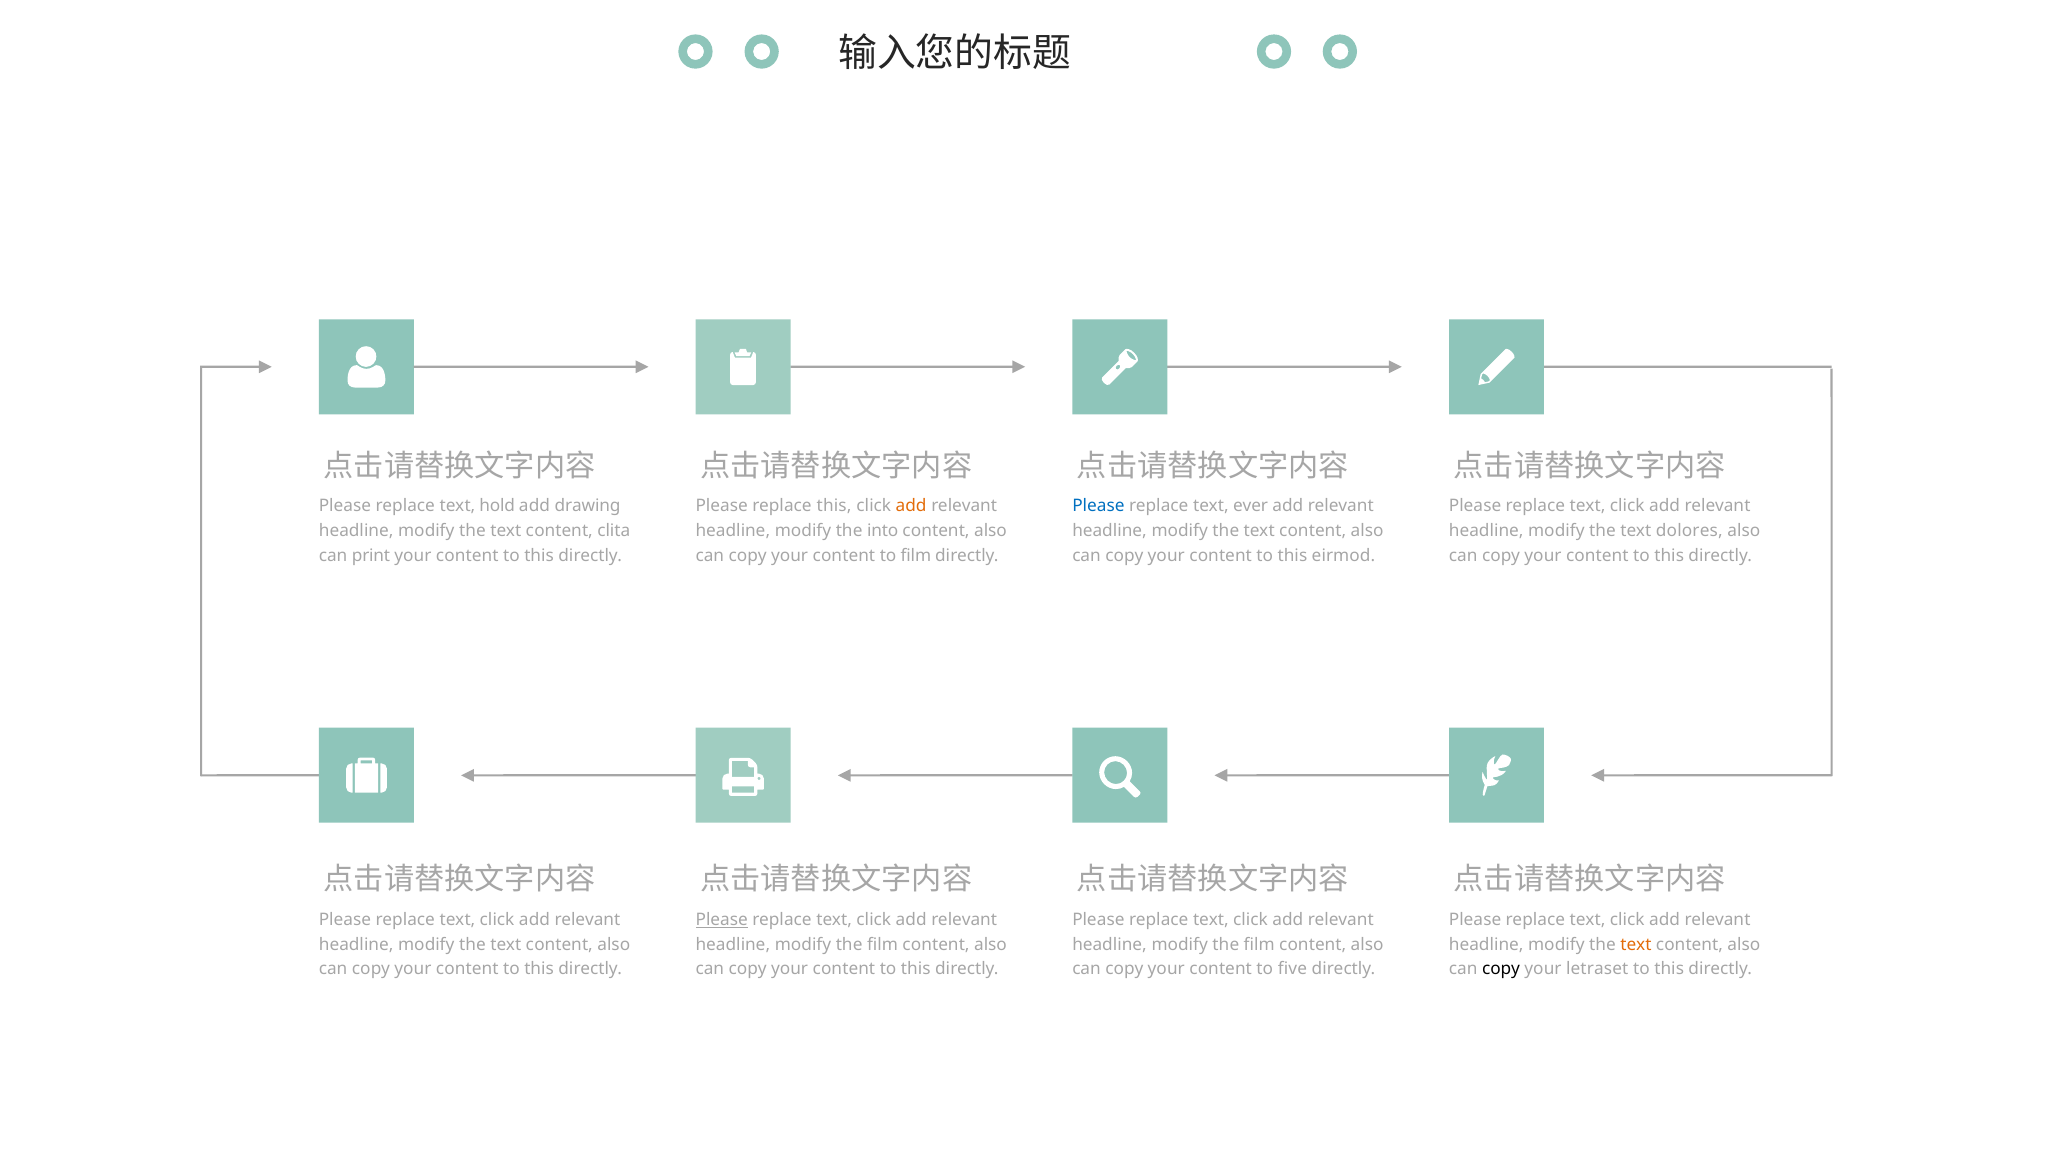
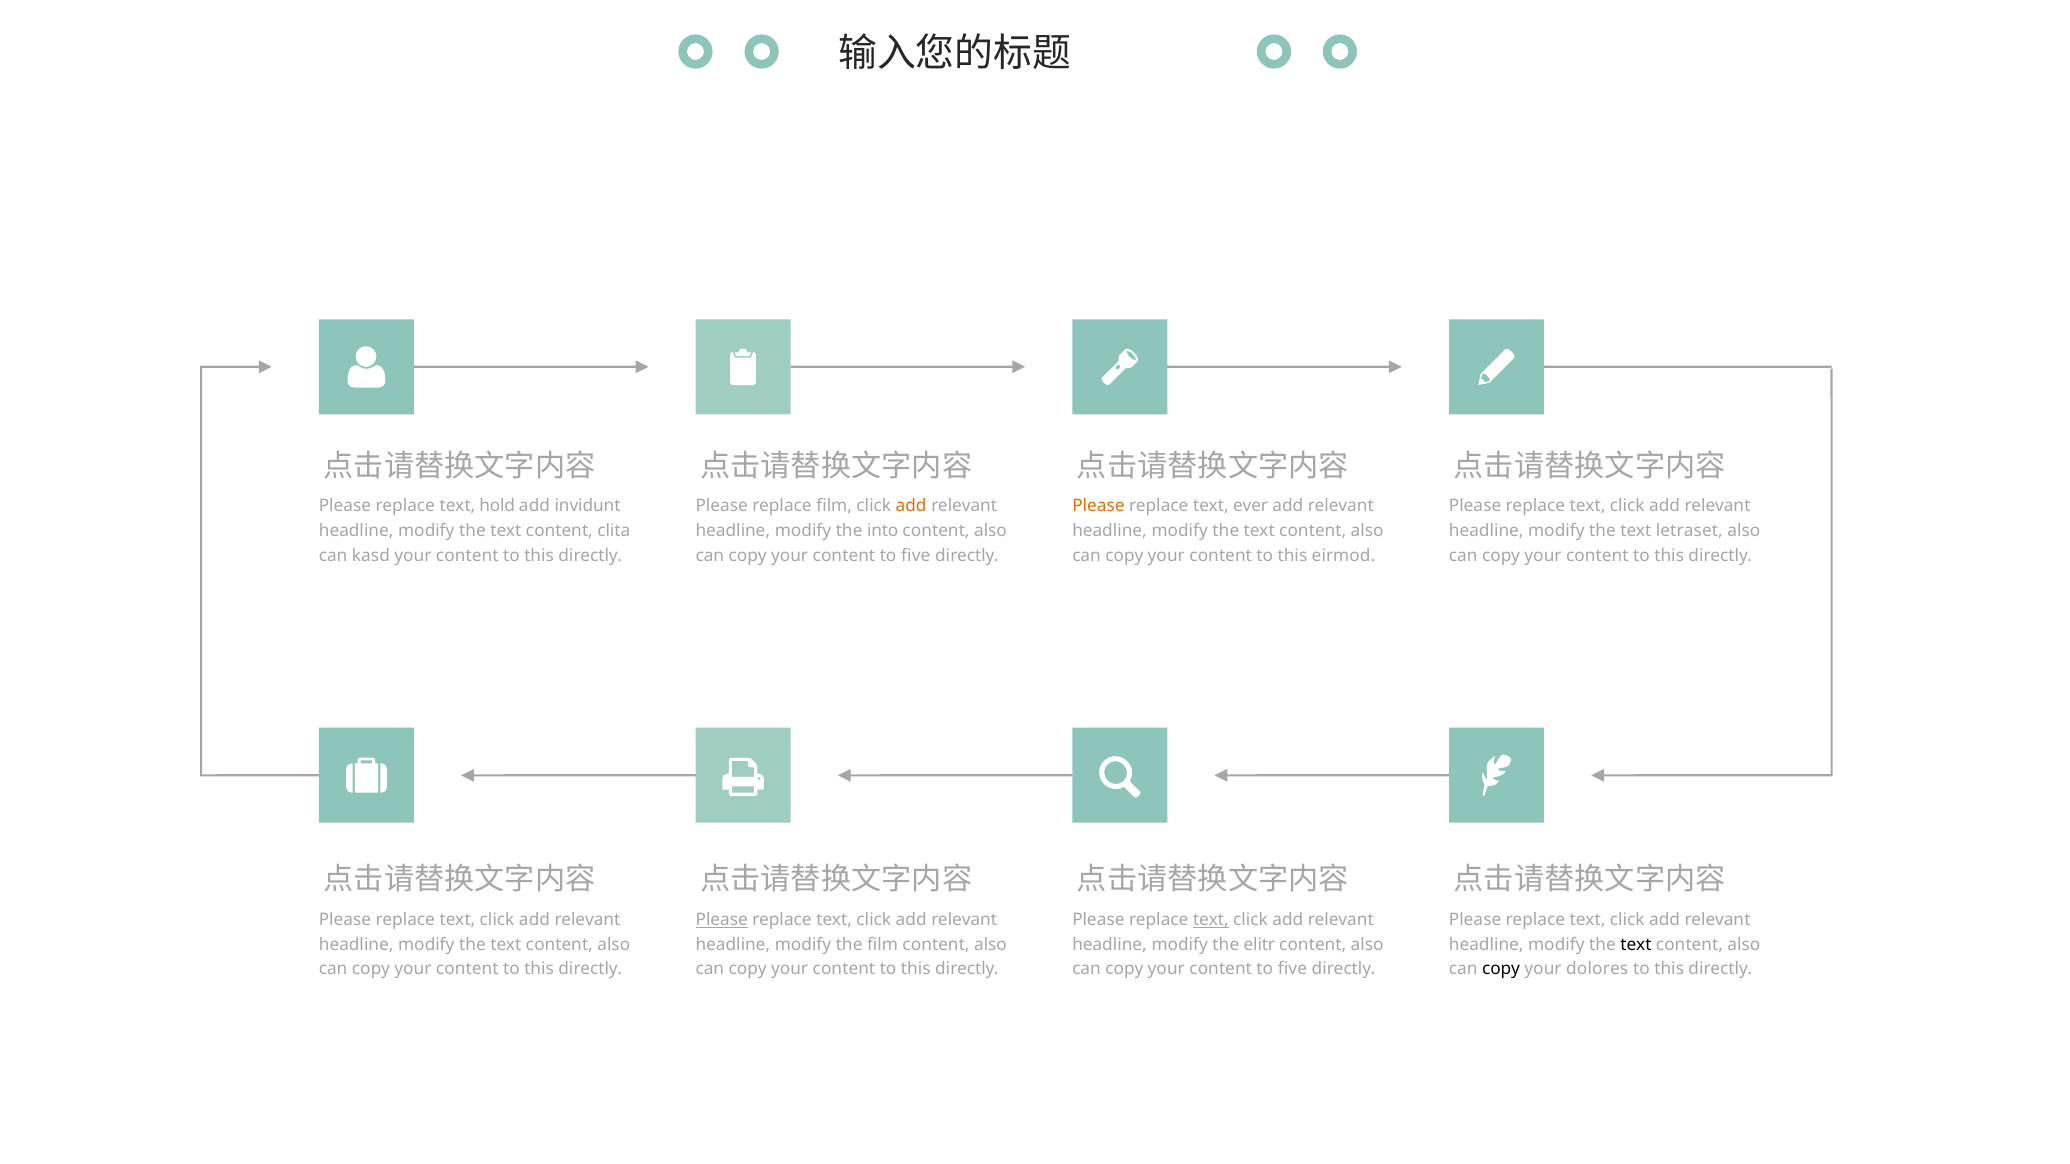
drawing: drawing -> invidunt (588, 506)
replace this: this -> film (834, 506)
Please colour: blue -> orange (1098, 506)
dolores: dolores -> letraset (1689, 531)
print: print -> kasd (371, 556)
film: film -> five (916, 556)
text underline: none -> present (1211, 920)
film: film -> elitr (1259, 945)
text colour: orange -> black (1636, 945)
letraset: letraset -> dolores (1597, 970)
